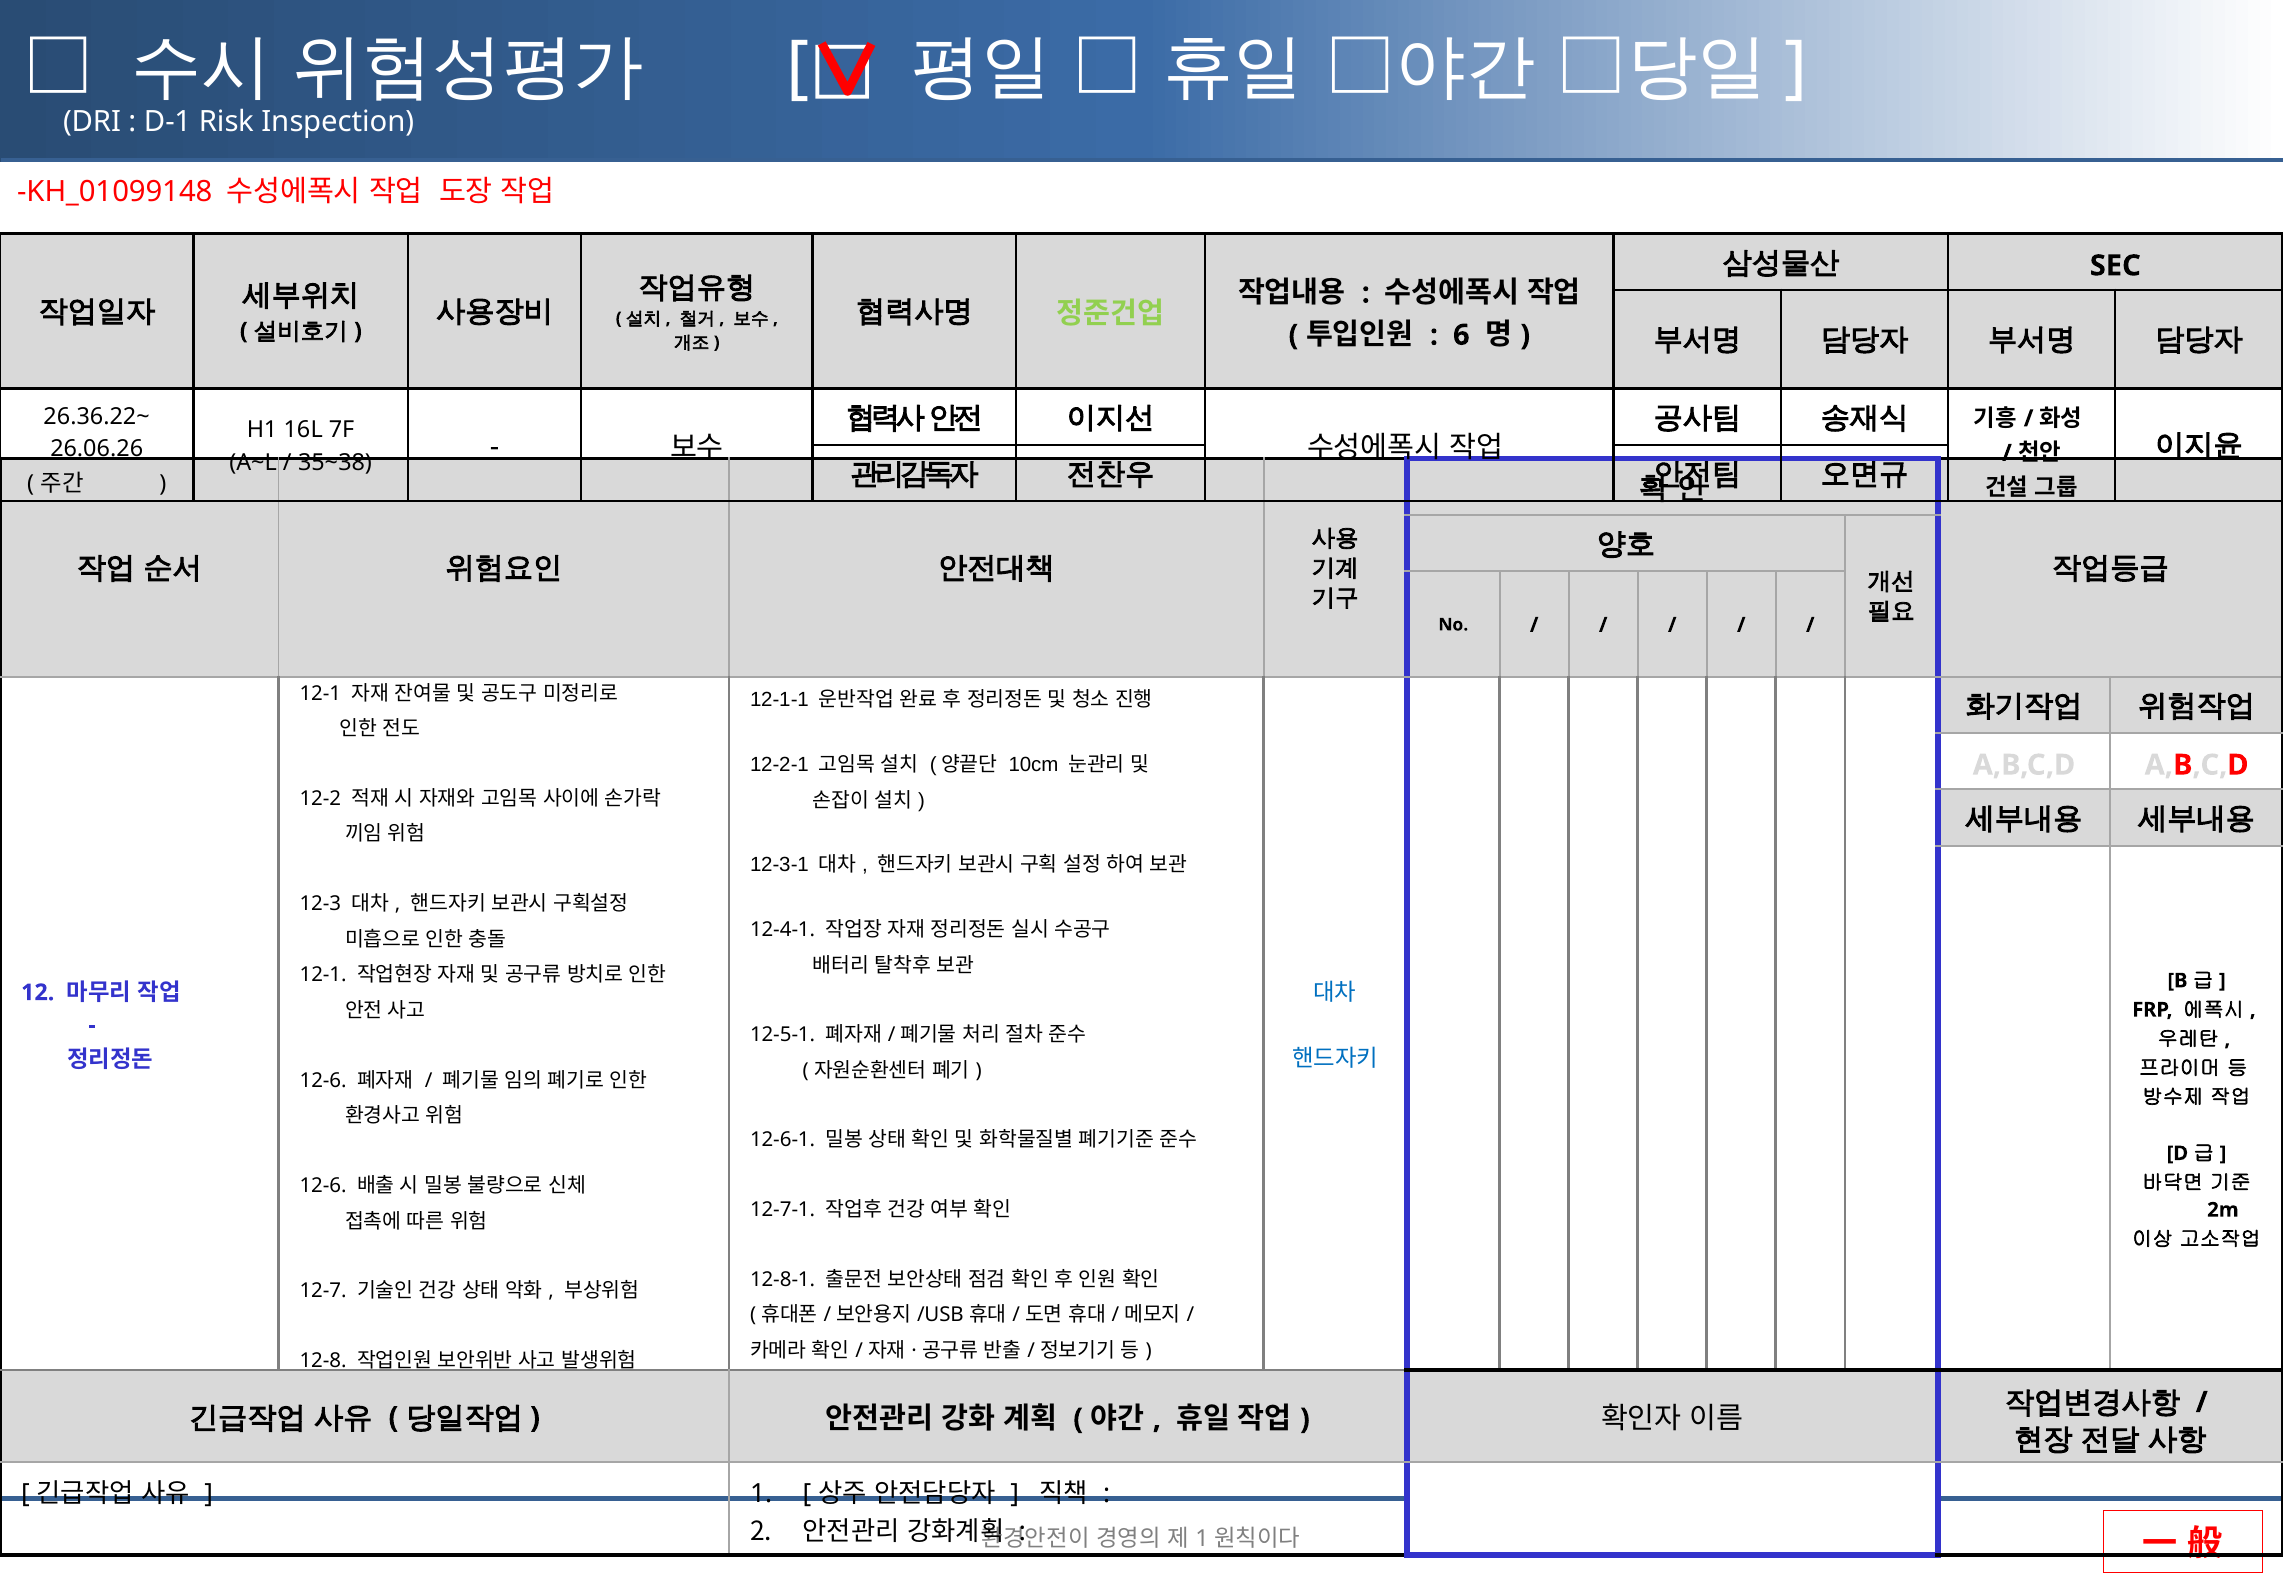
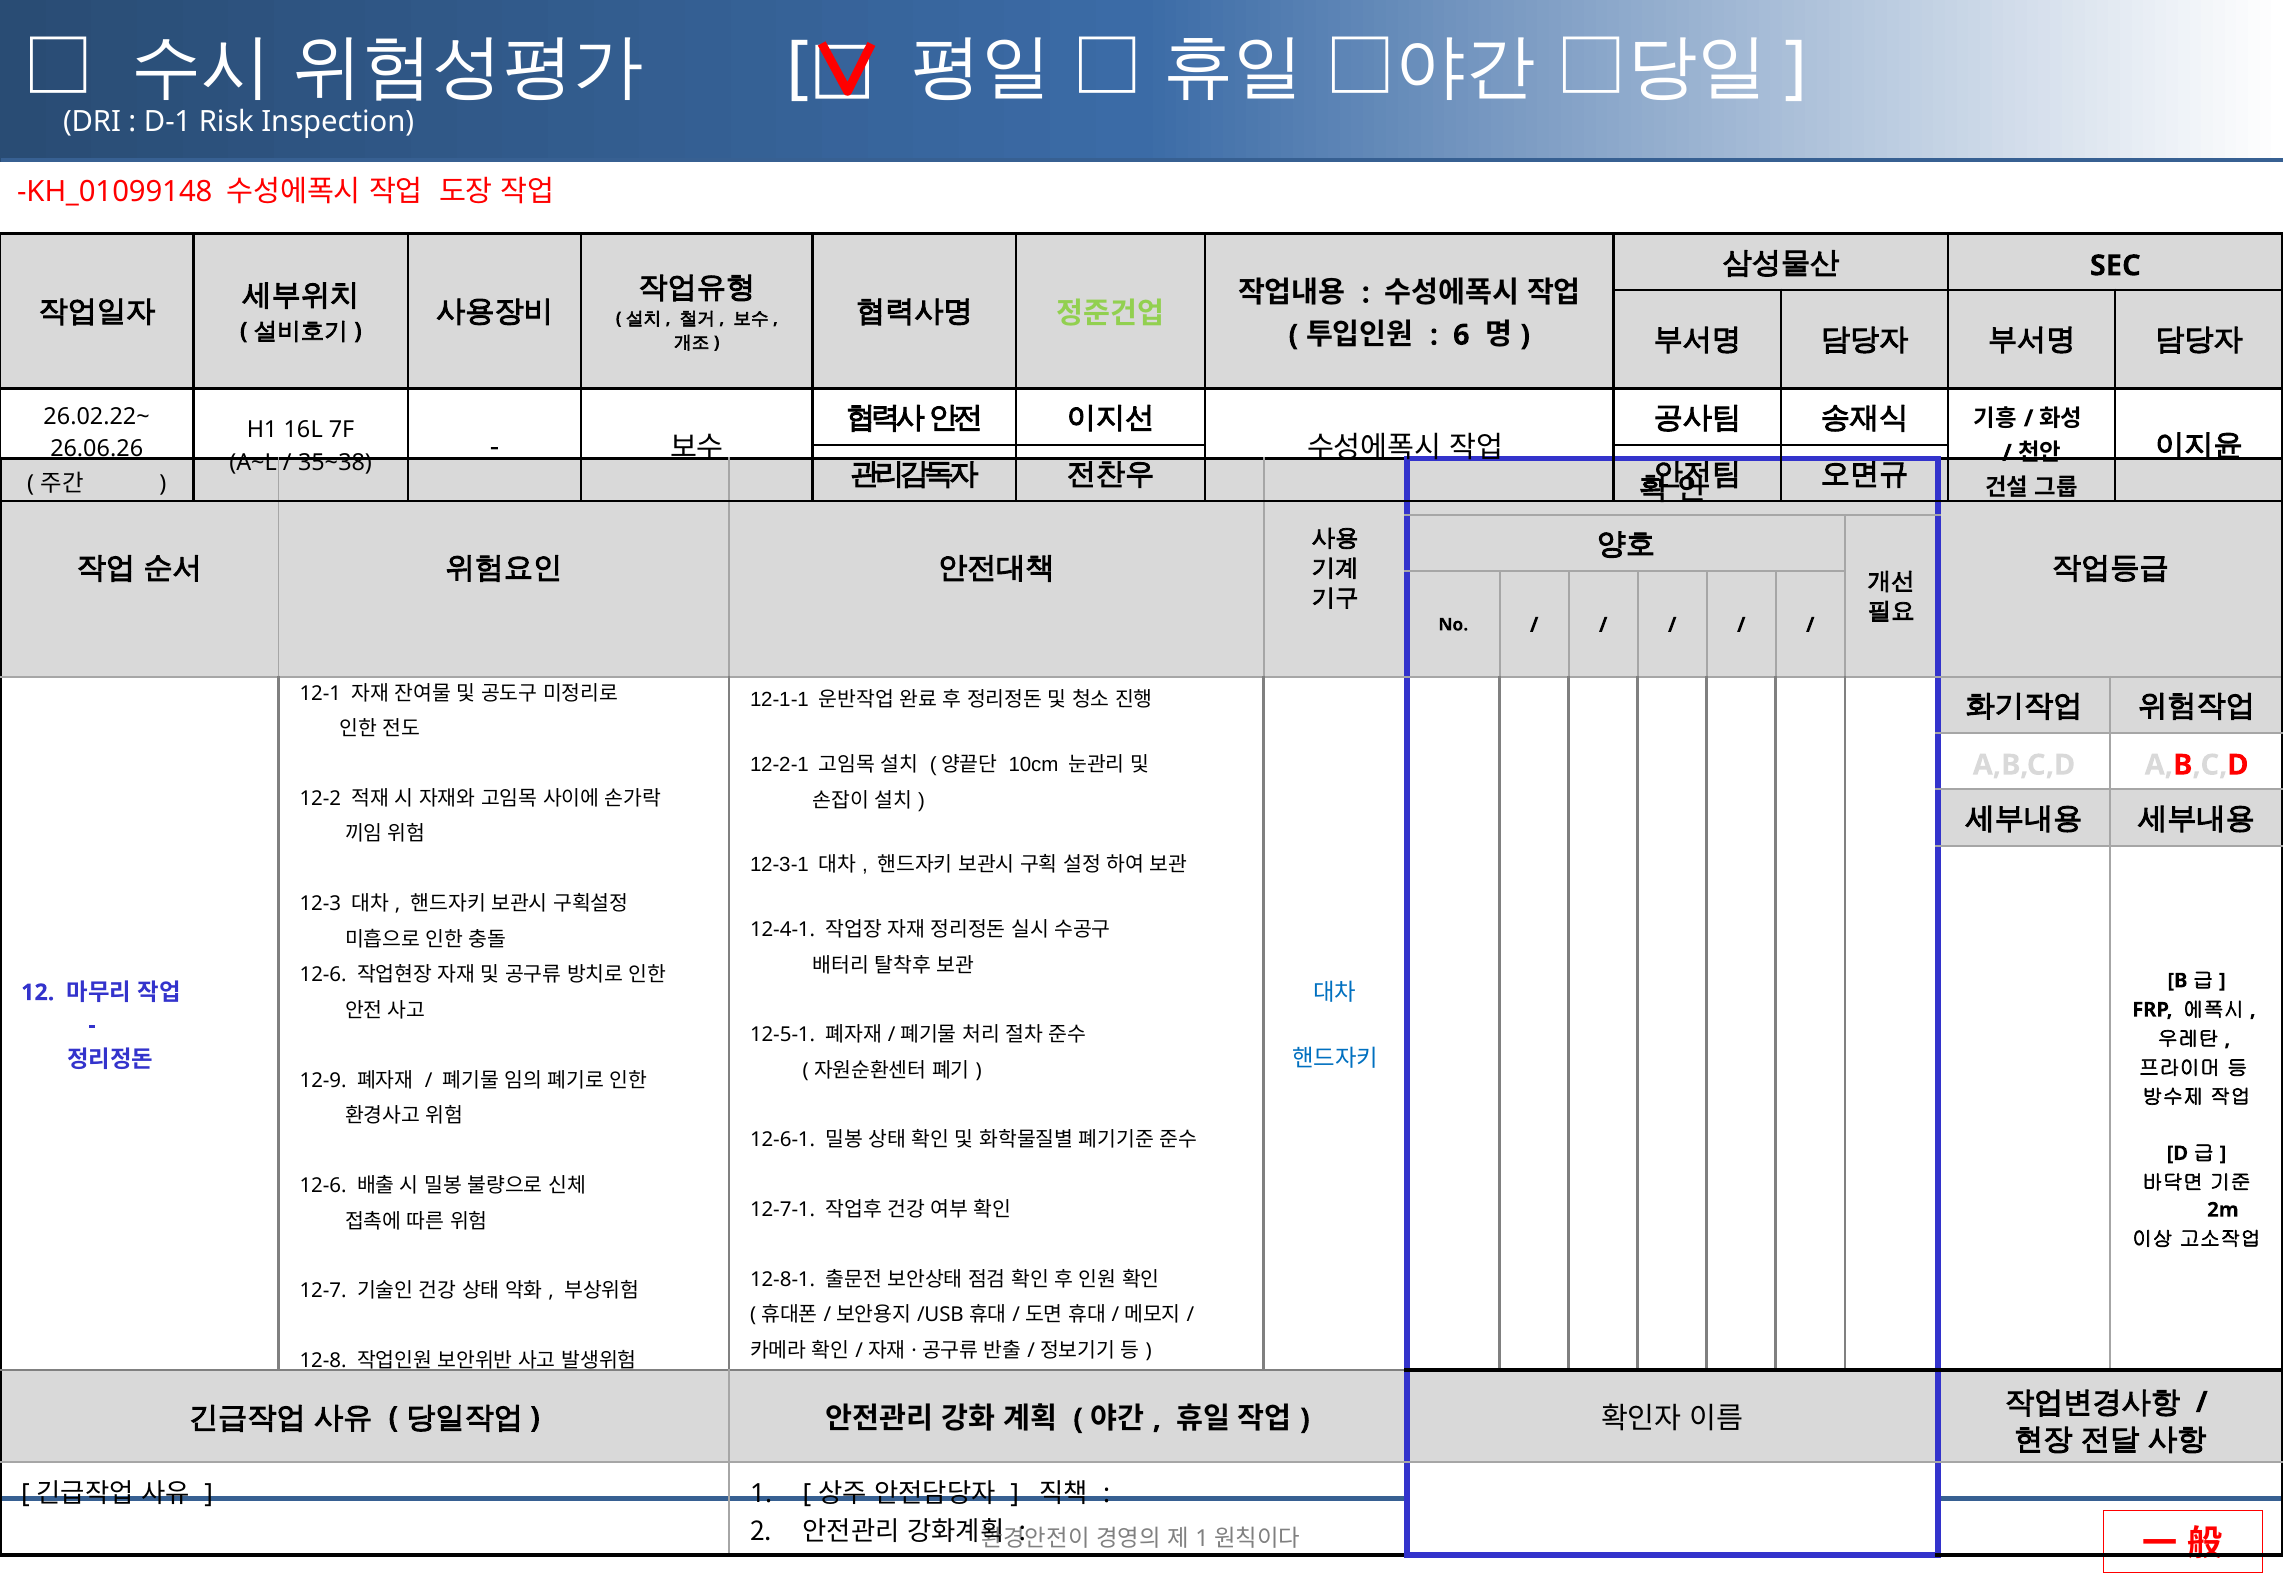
26.36.22~: 26.36.22~ -> 26.02.22~ (97, 416)
12-1: 12-1 -> 12-6 (323, 975)
12-6: 12-6 -> 12-9 (323, 1080)
